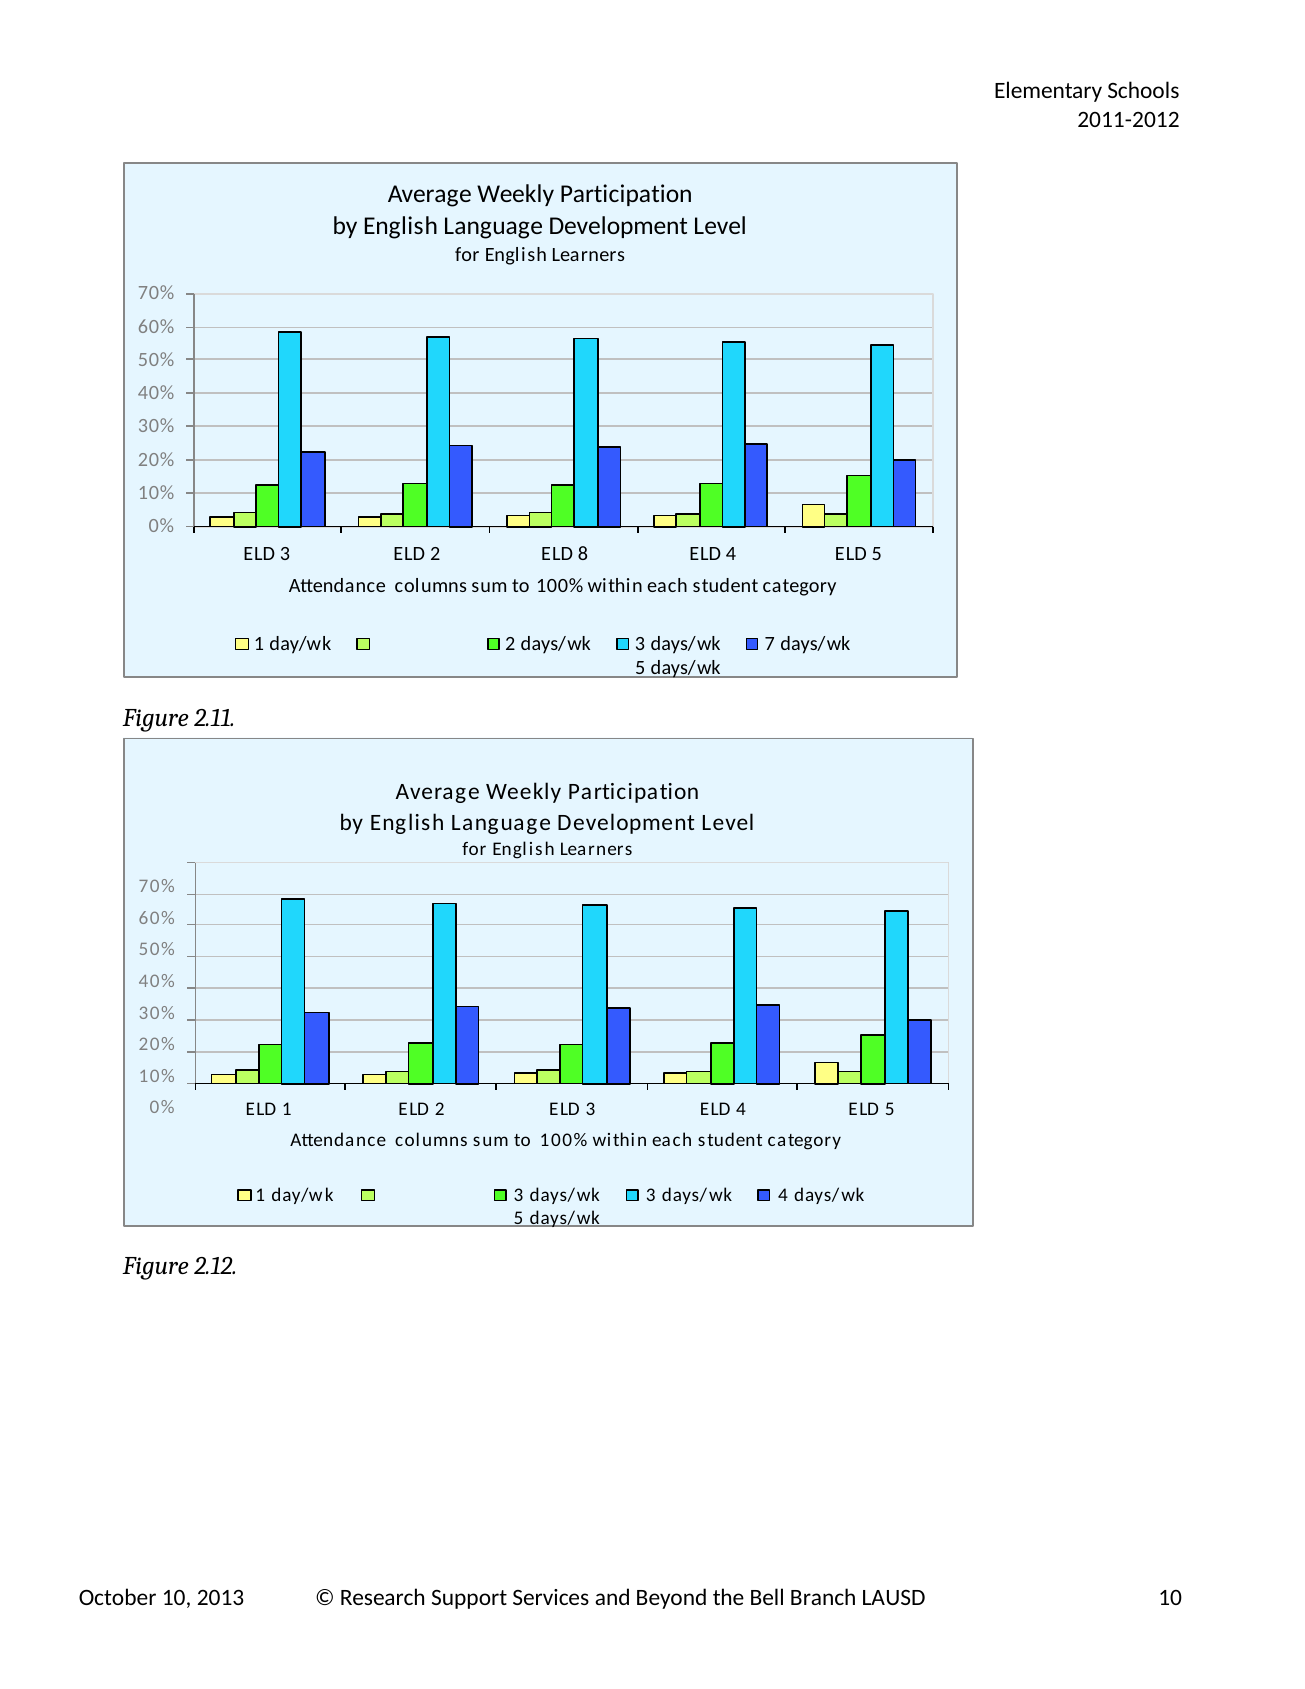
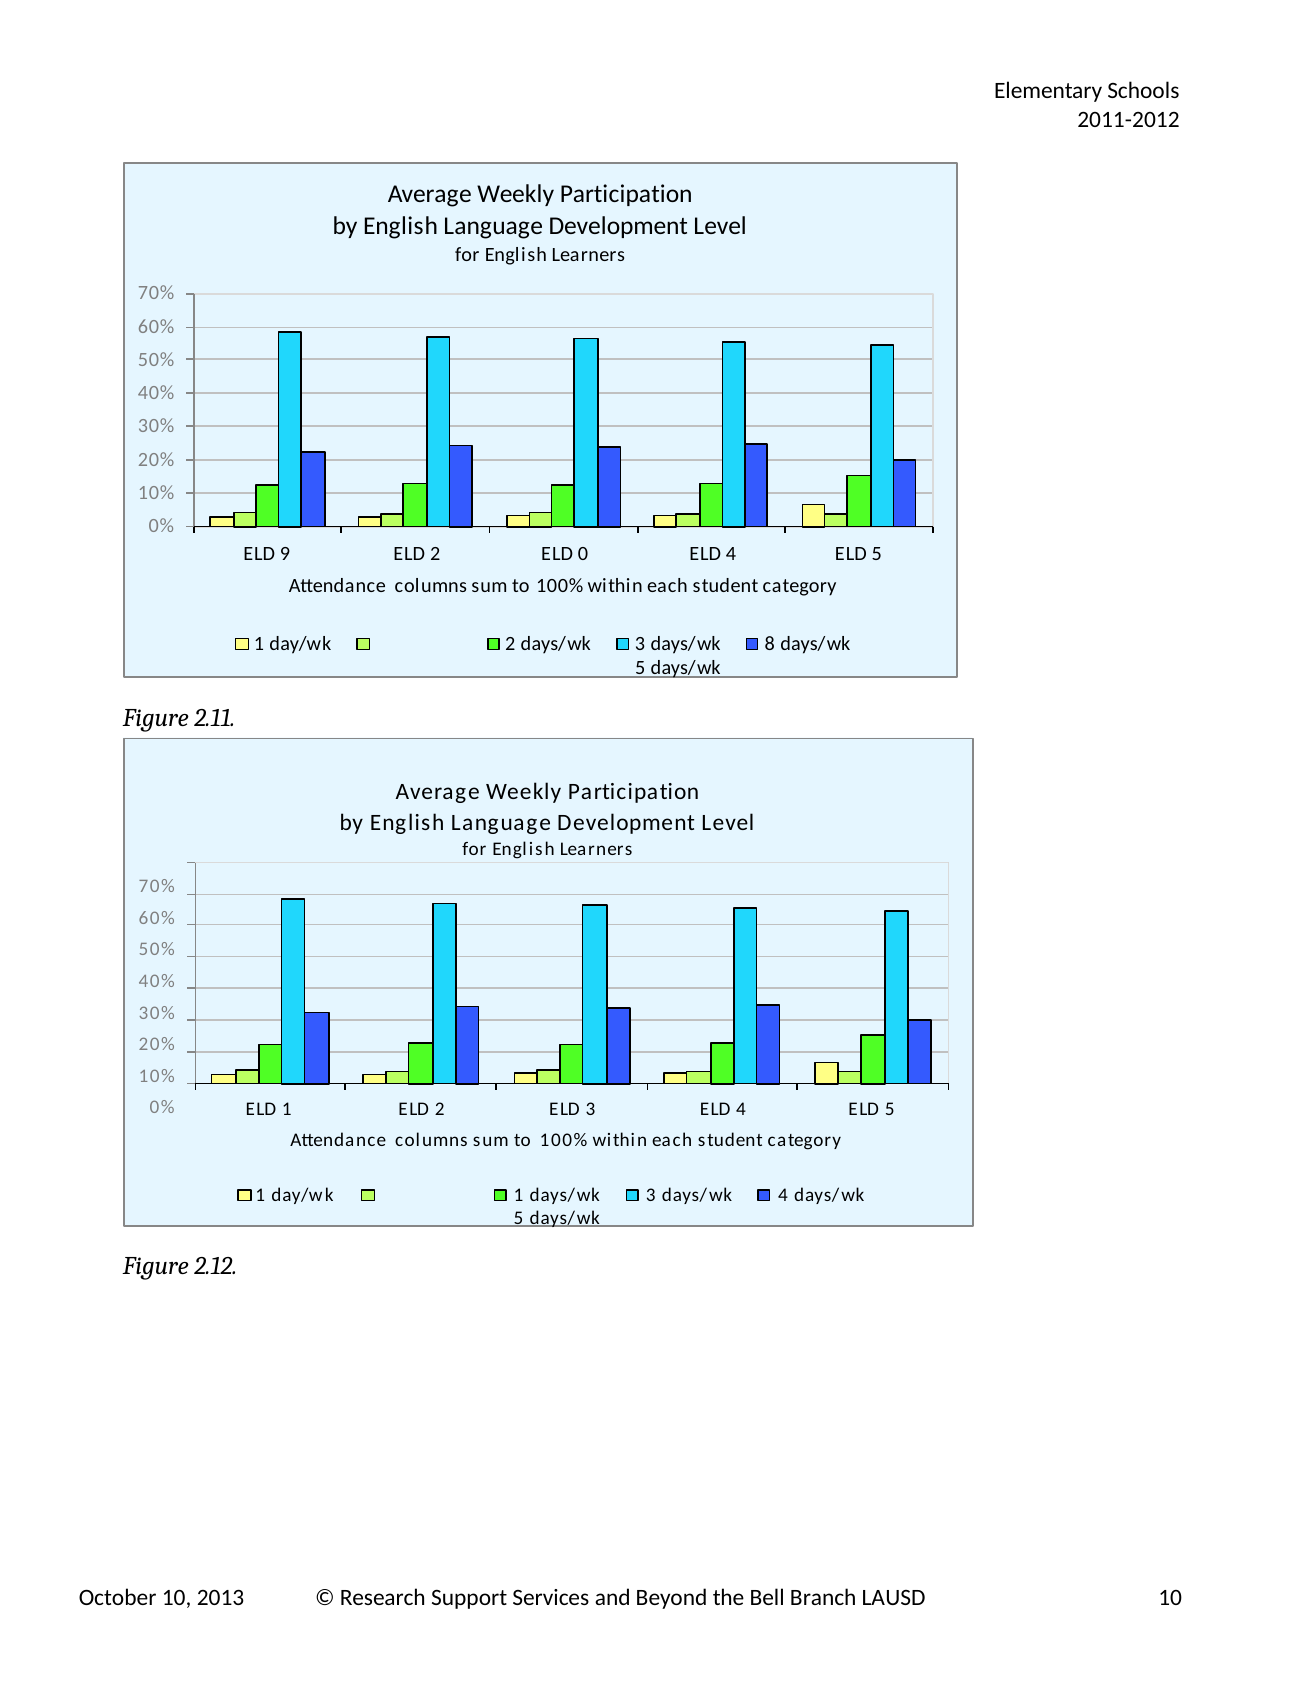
3: 3 -> 9 (285, 554)
8: 8 -> 0 (583, 554)
7: 7 -> 8 (770, 644)
day/wk 3: 3 -> 1 (519, 1195)
